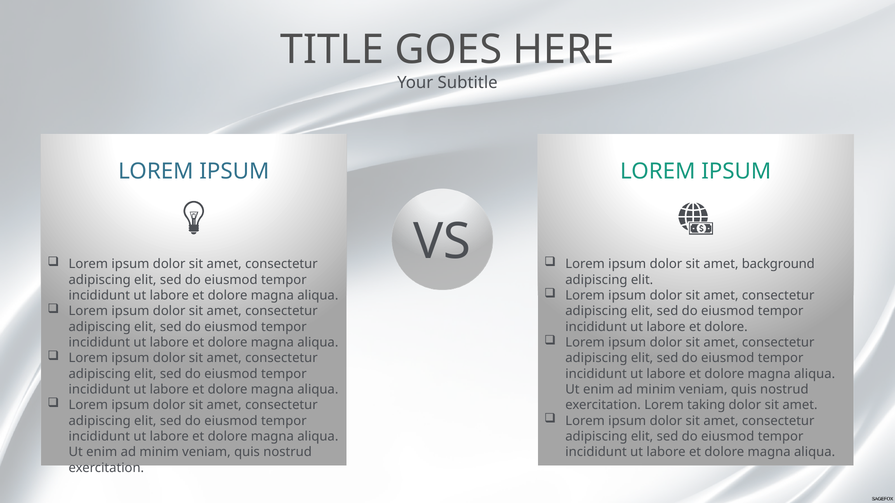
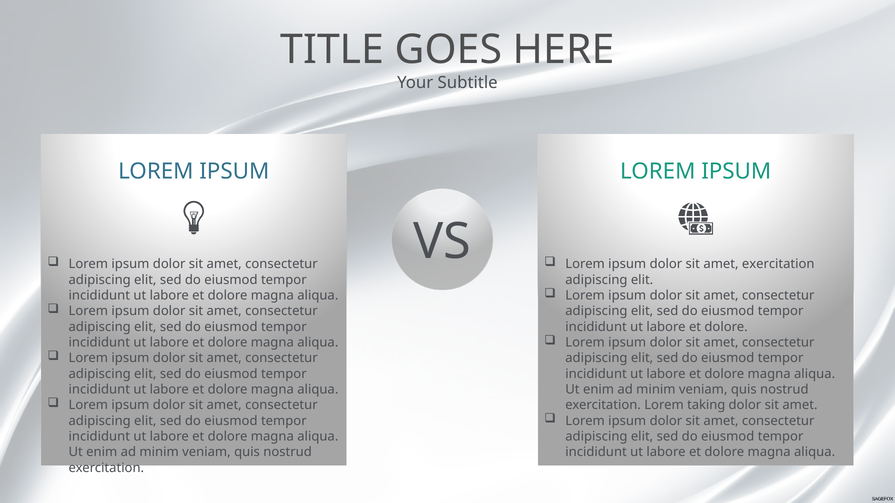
amet background: background -> exercitation (778, 264)
